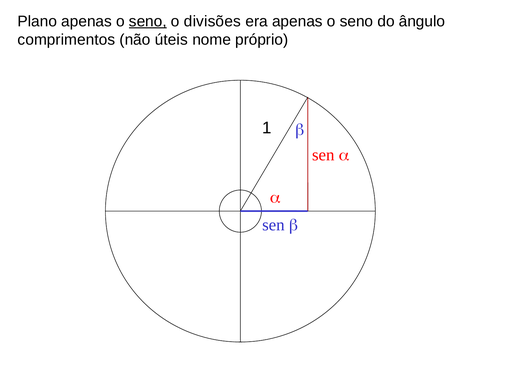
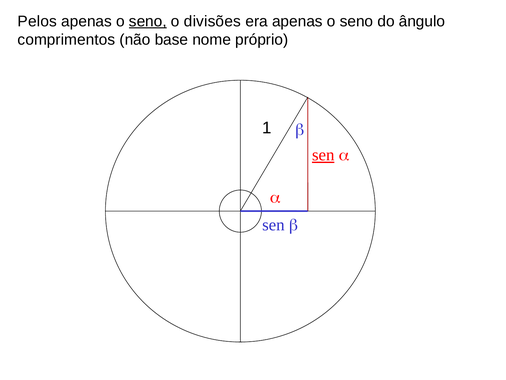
Plano: Plano -> Pelos (37, 21)
úteis: úteis -> base (171, 40)
sen underline: none -> present (323, 155)
